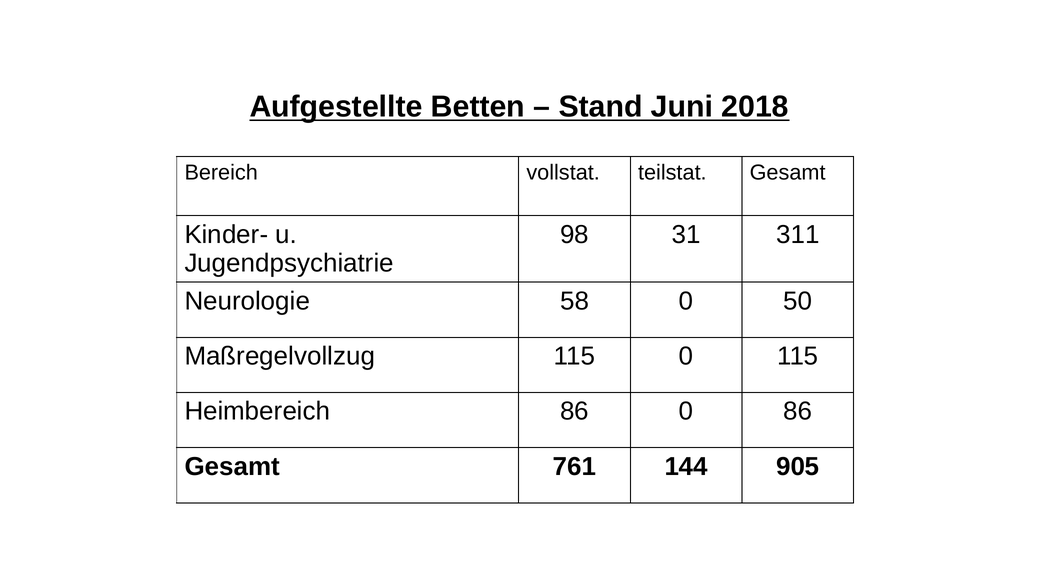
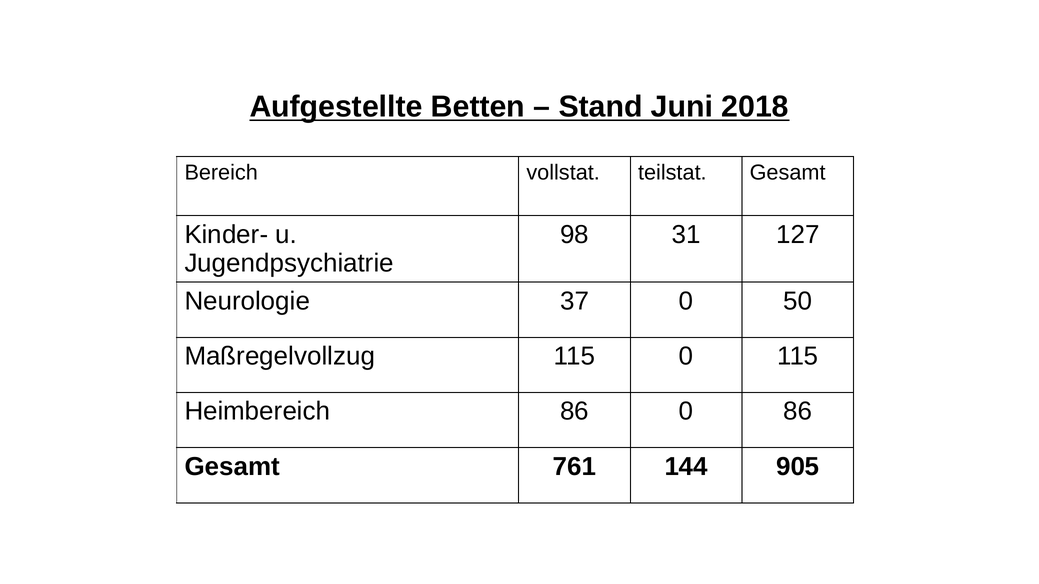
311: 311 -> 127 (798, 235)
58: 58 -> 37 (575, 301)
